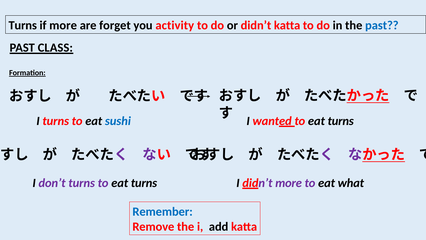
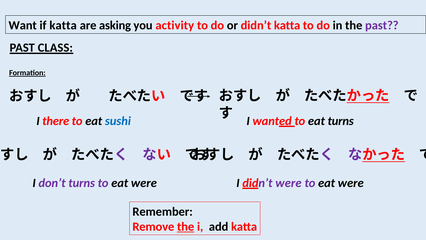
Turns: Turns -> Want (23, 25)
if more: more -> katta (63, 25)
forget: forget -> asking (115, 25)
past colour: blue -> purple (382, 25)
I turns: turns -> there (56, 121)
turns: turns -> were (144, 183)
didn’t more: more -> were (288, 183)
what: what -> were (351, 183)
Remember colour: blue -> black (163, 211)
the underline: none -> present (186, 226)
